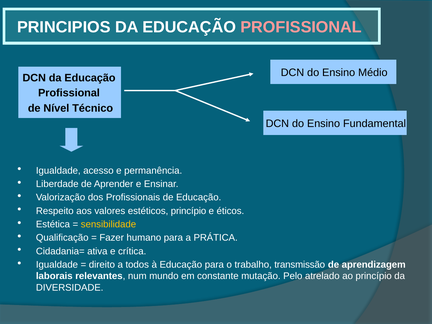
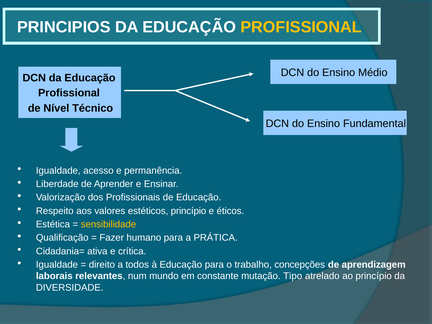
PROFISSIONAL colour: pink -> yellow (301, 27)
transmissão: transmissão -> concepções (300, 265)
Pelo: Pelo -> Tipo (293, 276)
